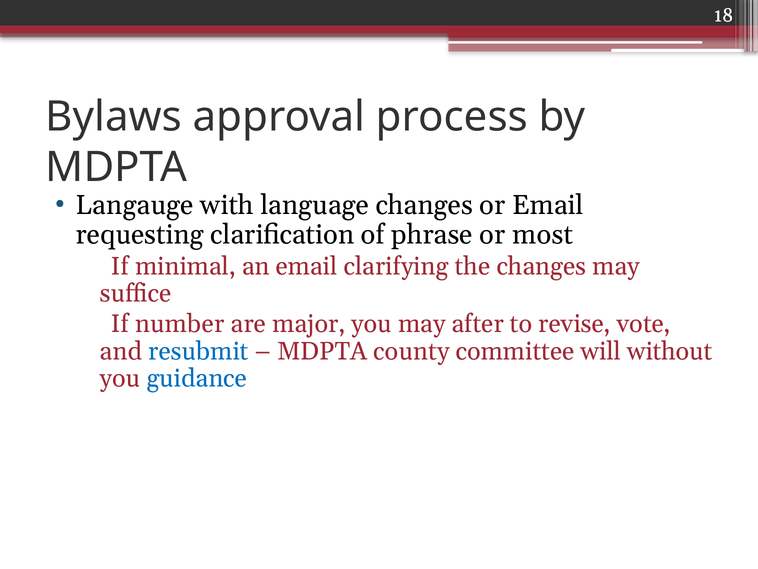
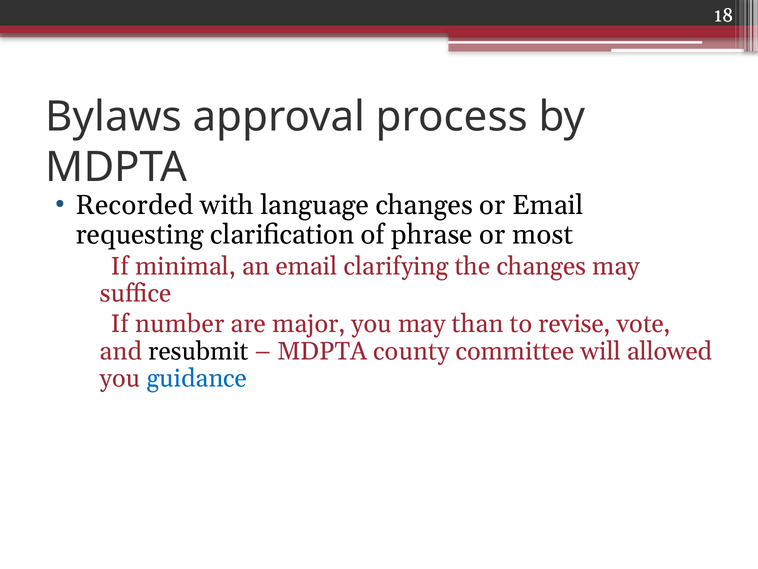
Langauge: Langauge -> Recorded (135, 205)
after: after -> than (478, 324)
resubmit colour: blue -> black (198, 351)
without: without -> allowed (670, 351)
